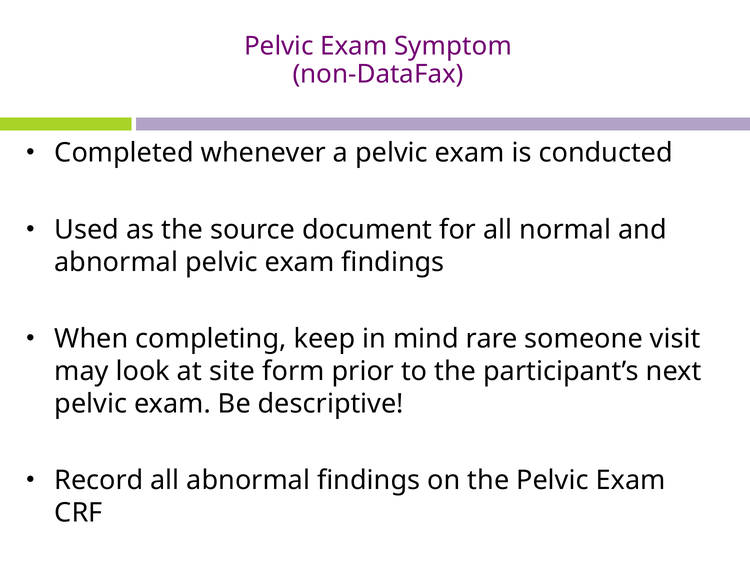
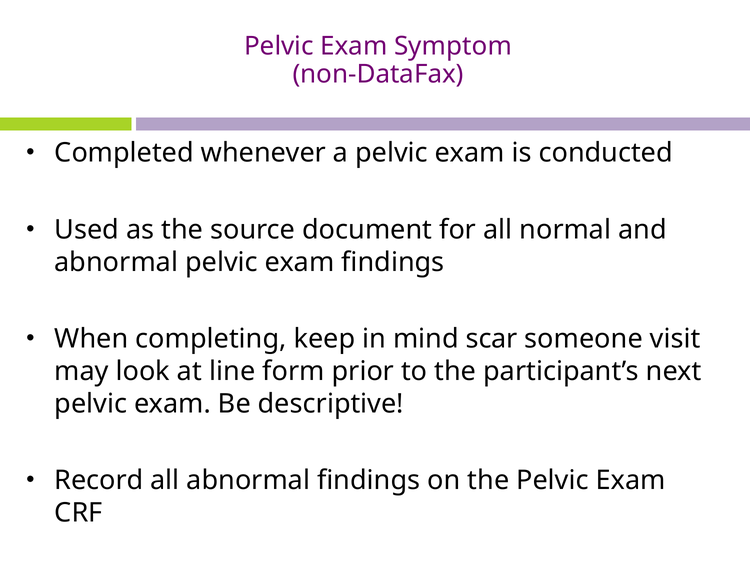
rare: rare -> scar (492, 339)
site: site -> line (232, 372)
